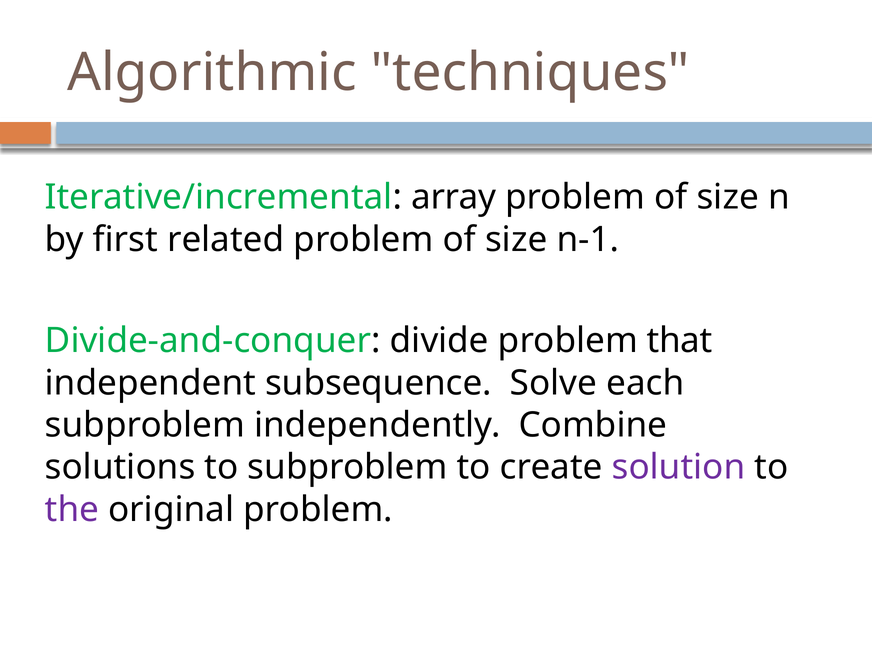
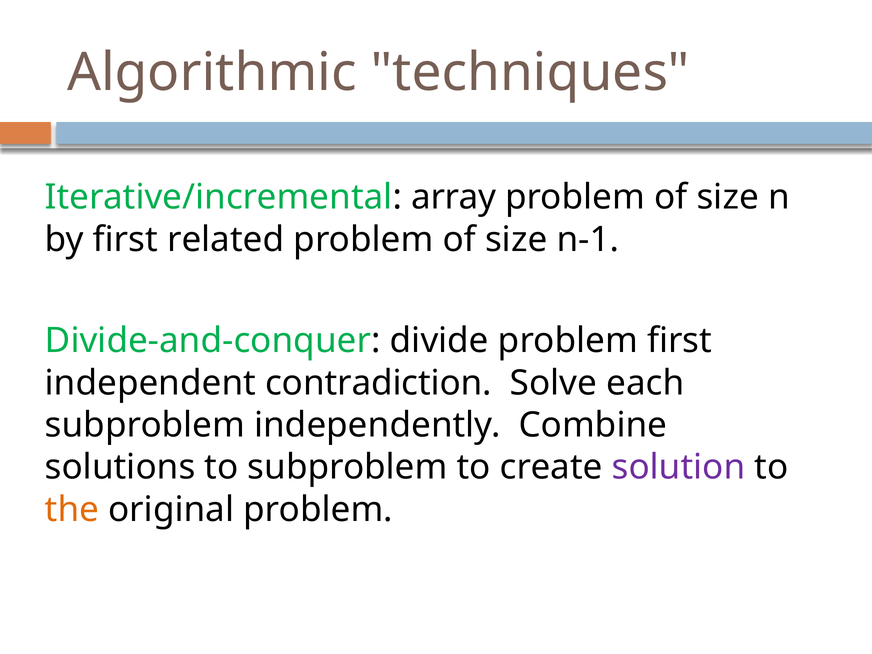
problem that: that -> first (679, 341)
subsequence: subsequence -> contradiction (378, 383)
the colour: purple -> orange (72, 510)
